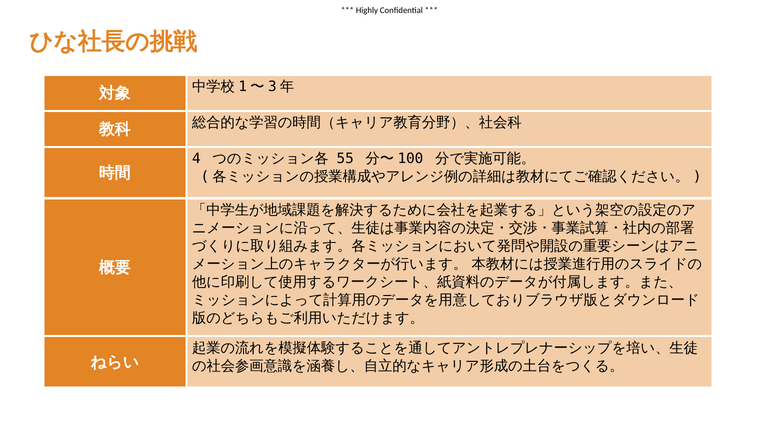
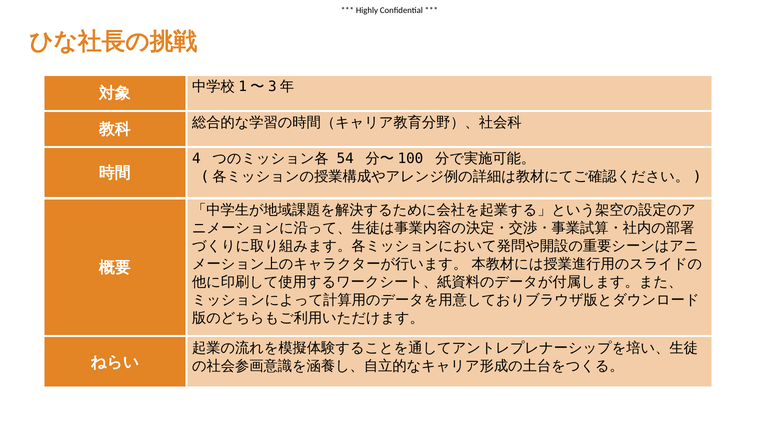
55: 55 -> 54 (345, 159)
